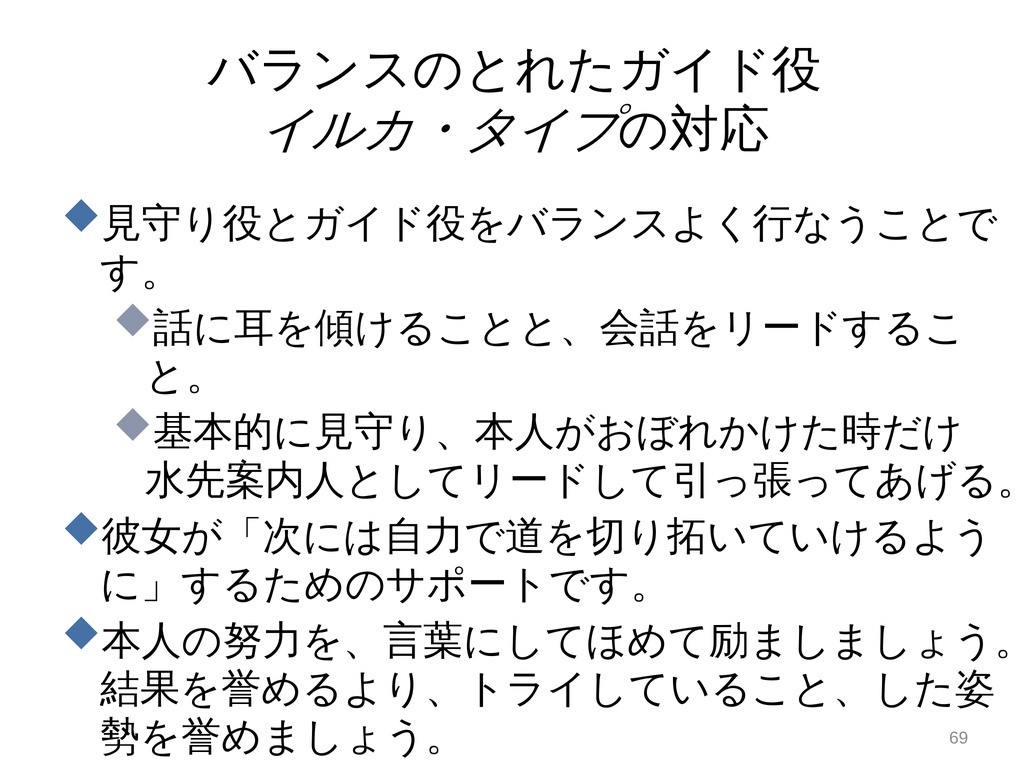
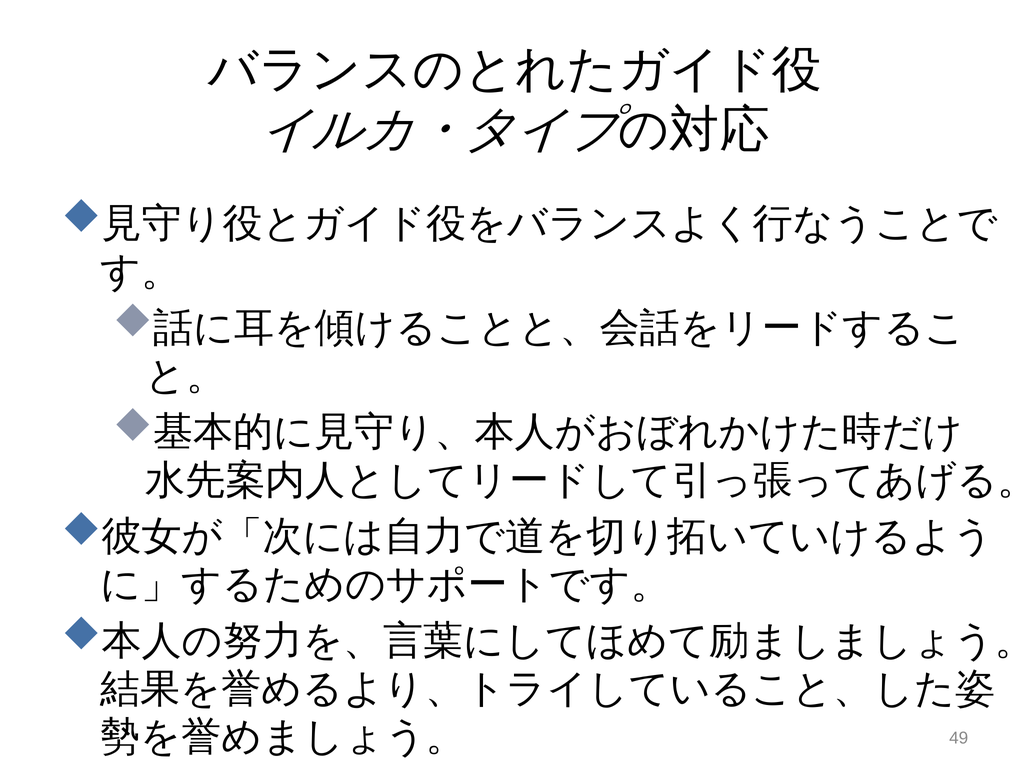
69: 69 -> 49 (959, 738)
